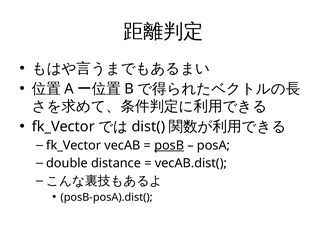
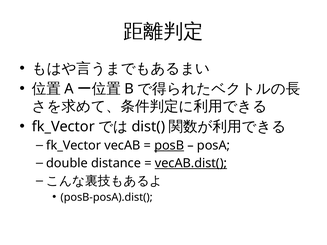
vecAB.dist( underline: none -> present (191, 163)
